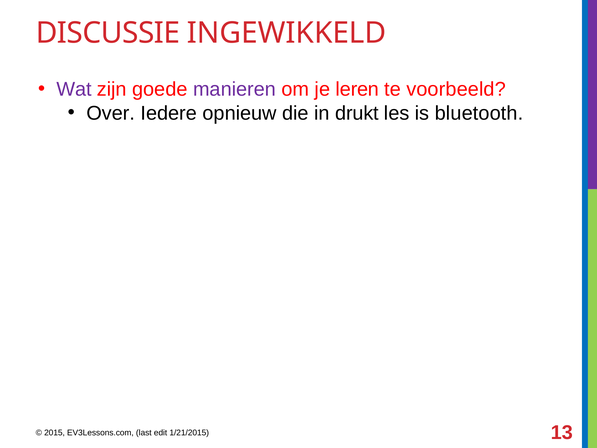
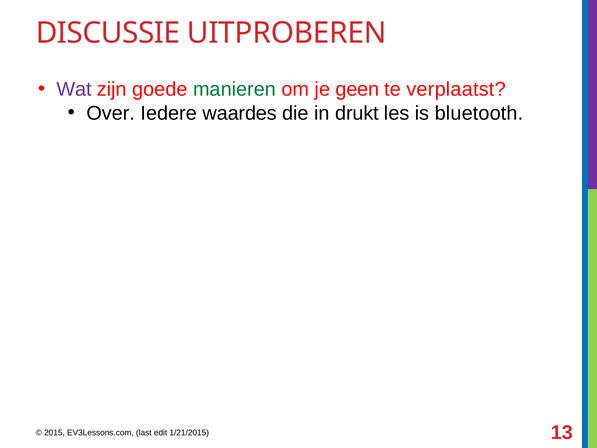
INGEWIKKELD: INGEWIKKELD -> UITPROBEREN (287, 33)
manieren colour: purple -> green (234, 89)
leren: leren -> geen (357, 89)
voorbeeld: voorbeeld -> verplaatst (456, 89)
opnieuw: opnieuw -> waardes (240, 113)
